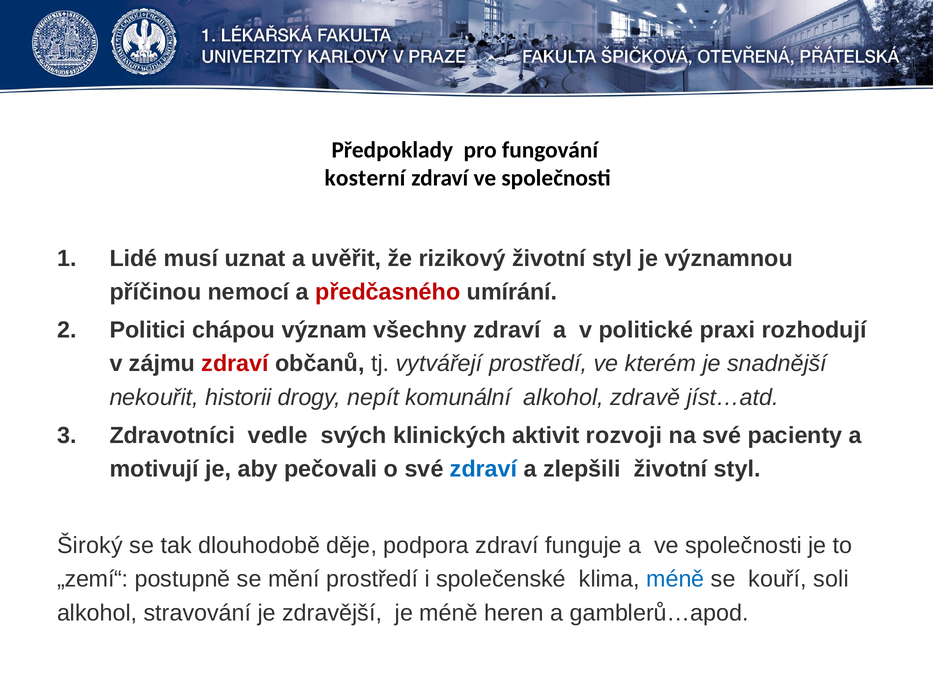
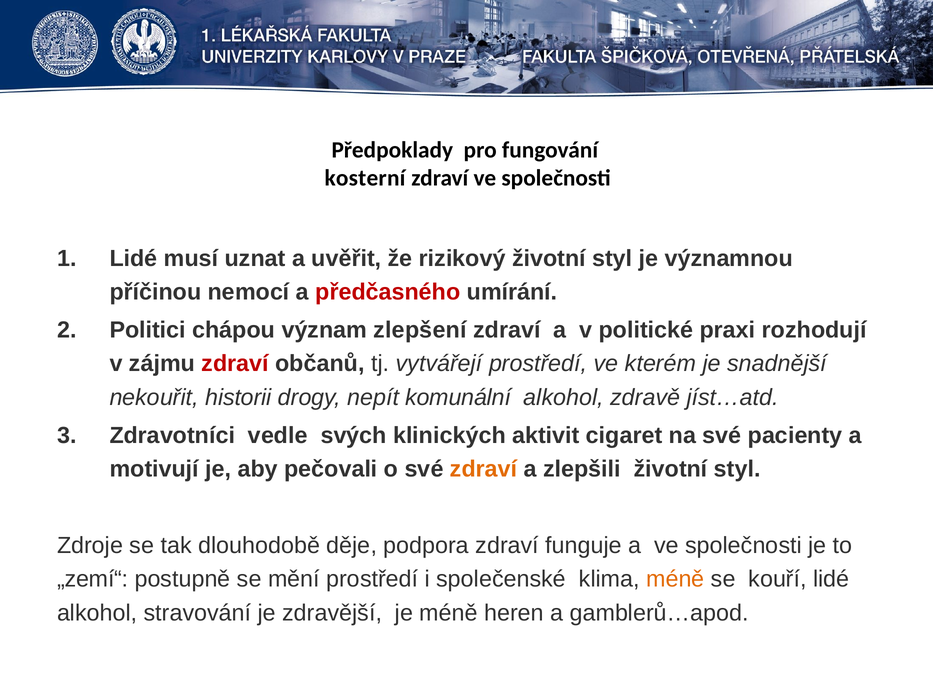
všechny: všechny -> zlepšení (420, 330)
rozvoji: rozvoji -> cigaret (624, 435)
zdraví colour: blue -> orange (484, 469)
Široký: Široký -> Zdroje (90, 545)
méně colour: blue -> orange (675, 579)
kouří soli: soli -> lidé (831, 579)
